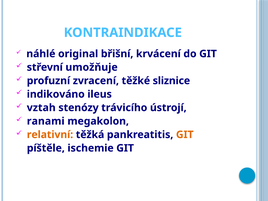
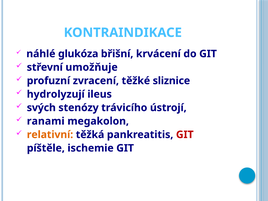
original: original -> glukóza (78, 54)
indikováno: indikováno -> hydrolyzují (56, 94)
vztah: vztah -> svých (41, 108)
GIT colour: orange -> red (185, 135)
